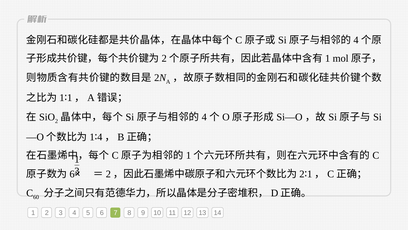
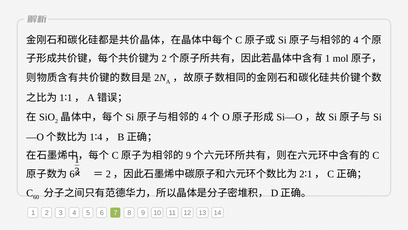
1: 1 -> 9 (188, 155)
